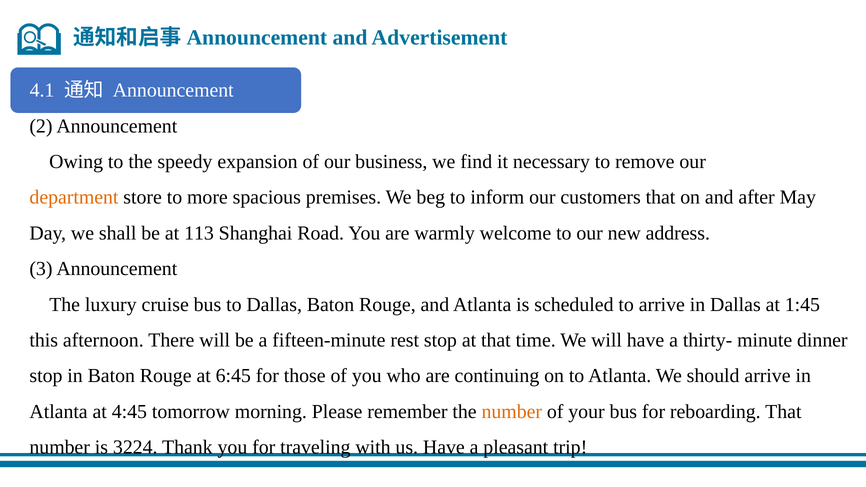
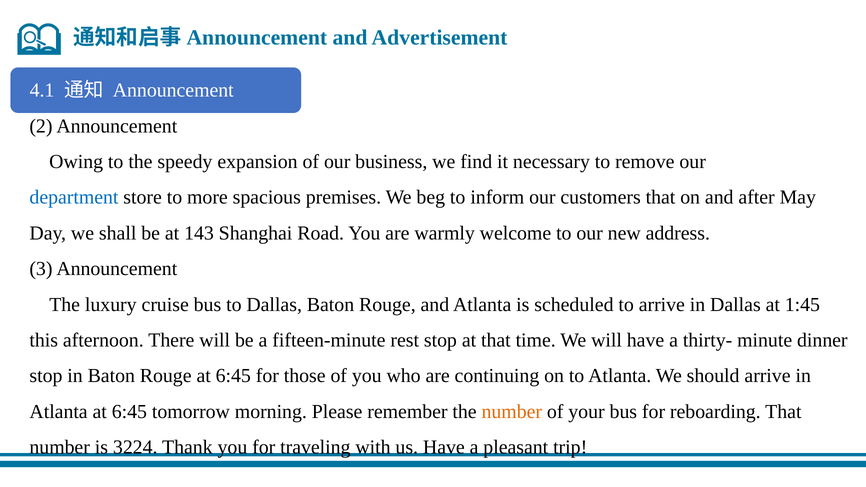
department colour: orange -> blue (74, 197)
113: 113 -> 143 (199, 233)
Atlanta at 4:45: 4:45 -> 6:45 (129, 412)
